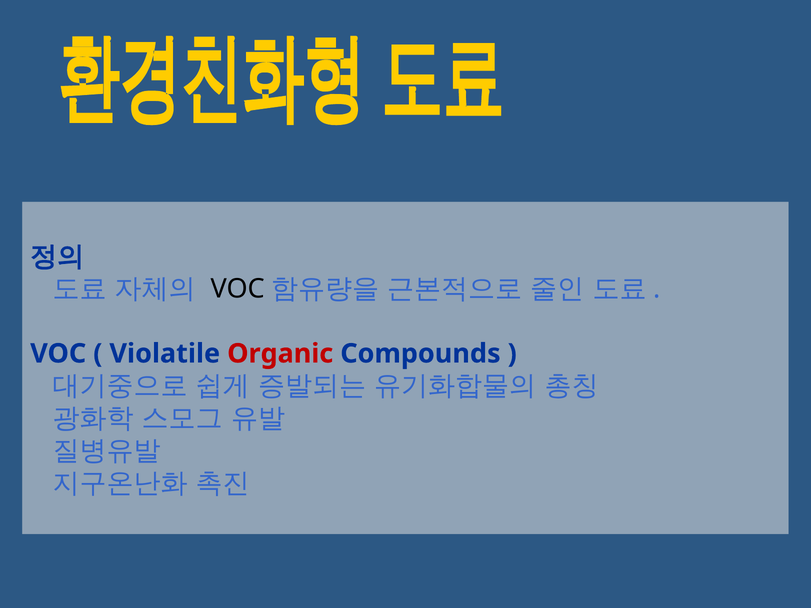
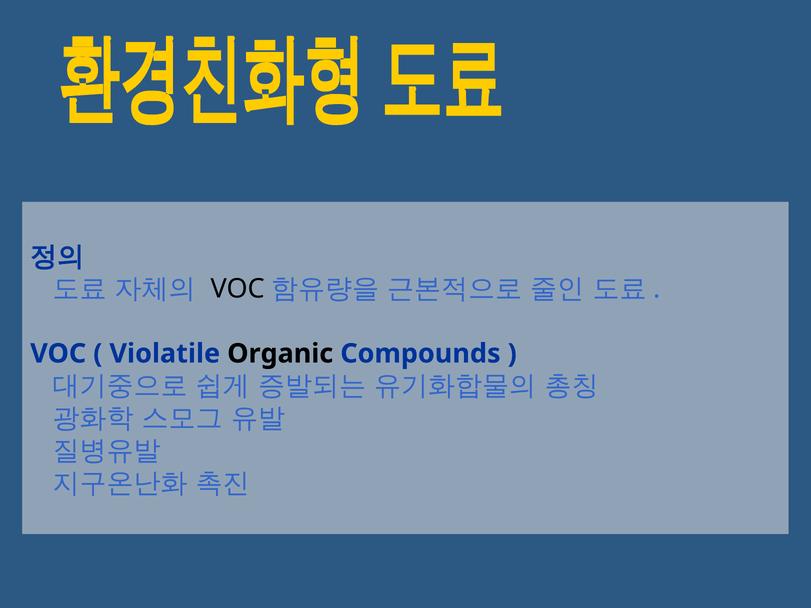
Organic colour: red -> black (280, 354)
